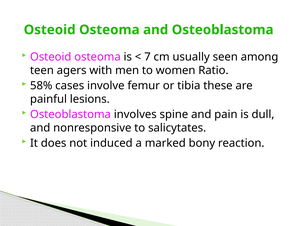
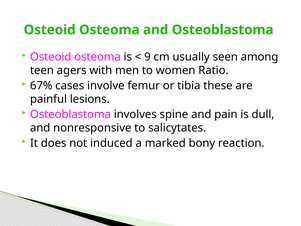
7: 7 -> 9 (147, 57)
58%: 58% -> 67% (41, 85)
